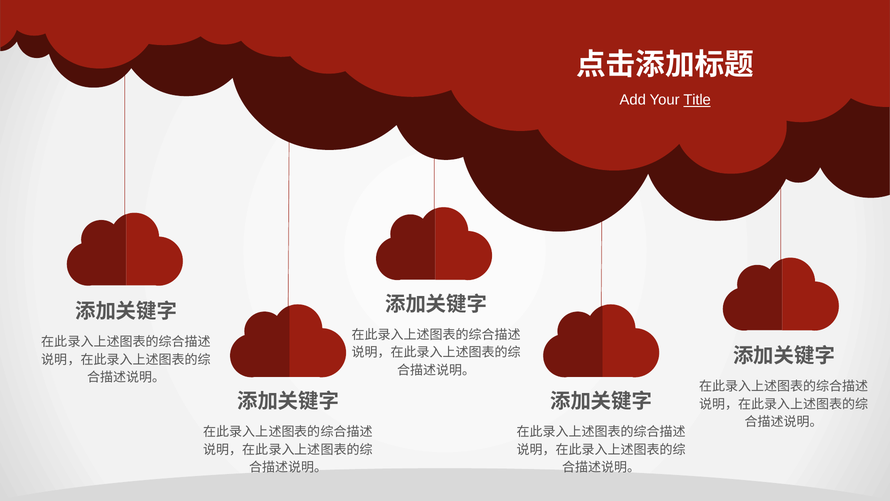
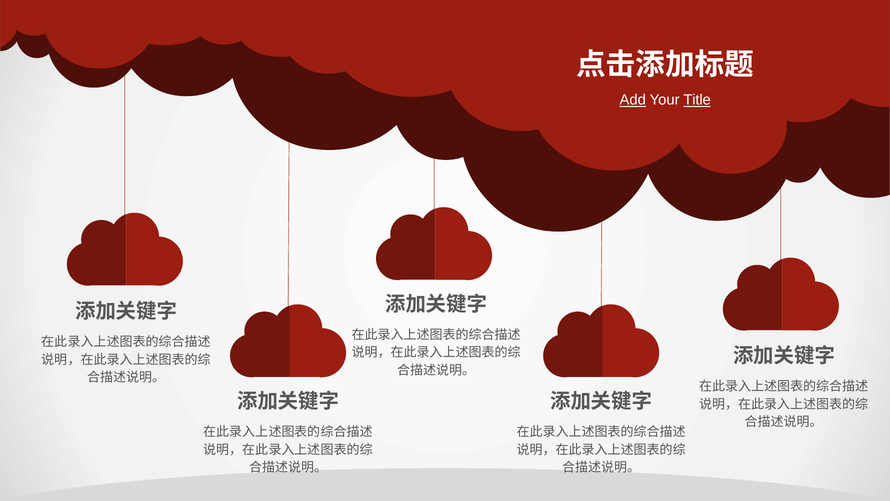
Add underline: none -> present (633, 100)
